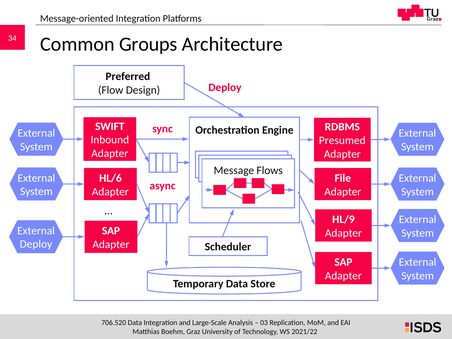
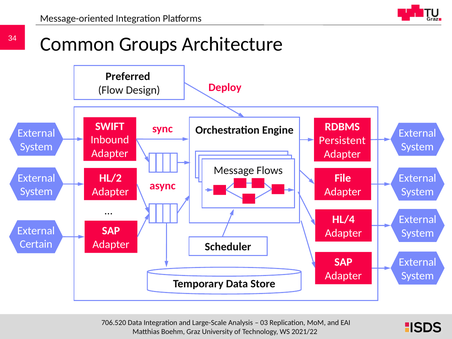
Presumed: Presumed -> Persistent (342, 140)
HL/6: HL/6 -> HL/2 (110, 178)
HL/9: HL/9 -> HL/4 (343, 219)
Deploy: Deploy -> Certain (36, 244)
